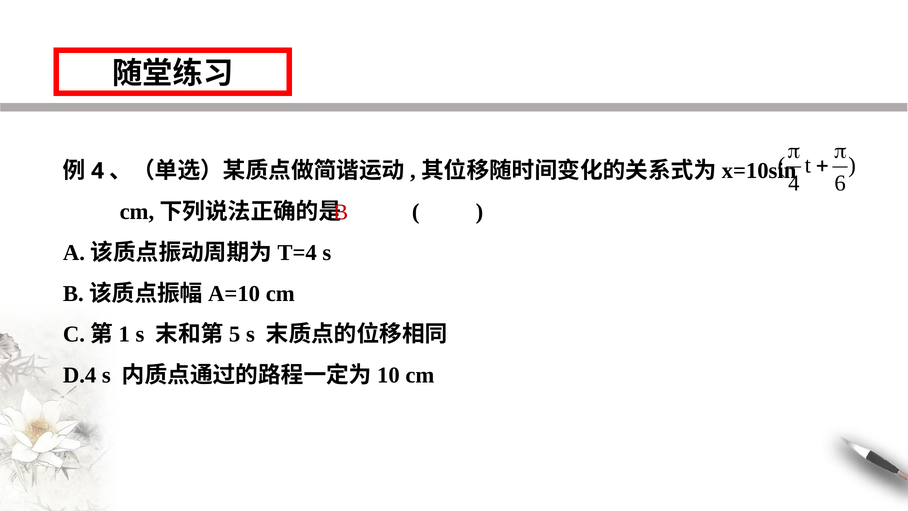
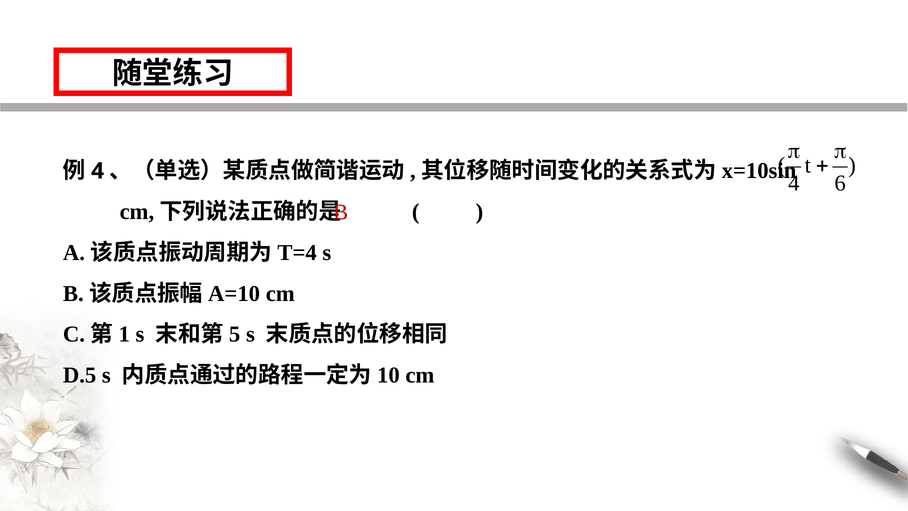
D.4: D.4 -> D.5 (80, 375)
